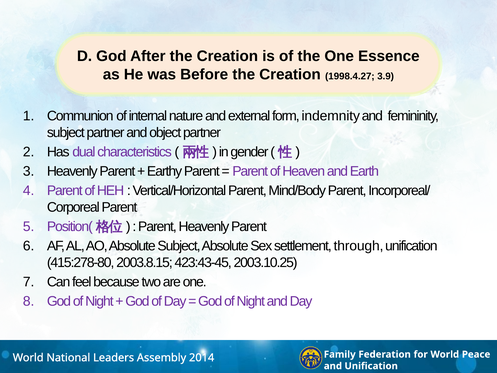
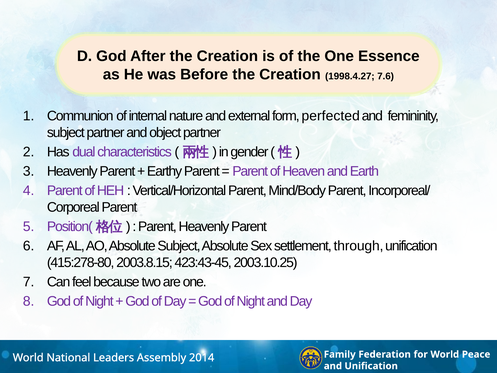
3.9: 3.9 -> 7.6 (386, 76)
indemnity: indemnity -> perfected (331, 116)
